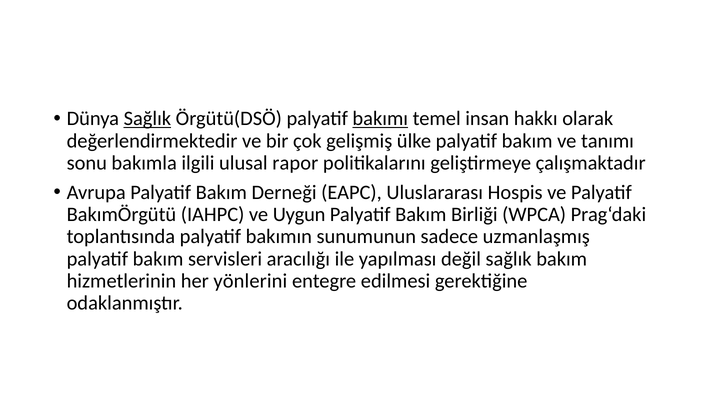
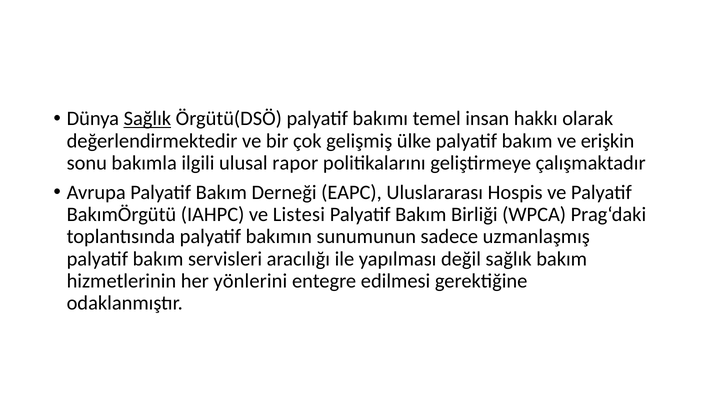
bakımı underline: present -> none (380, 119)
tanımı: tanımı -> erişkin (608, 141)
Uygun: Uygun -> Listesi (299, 214)
